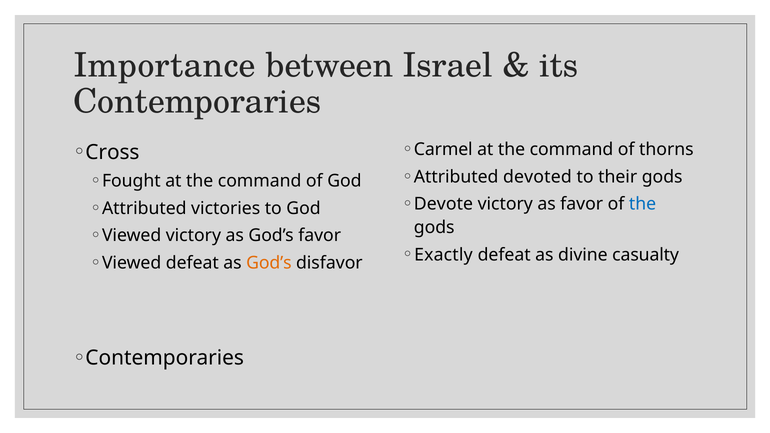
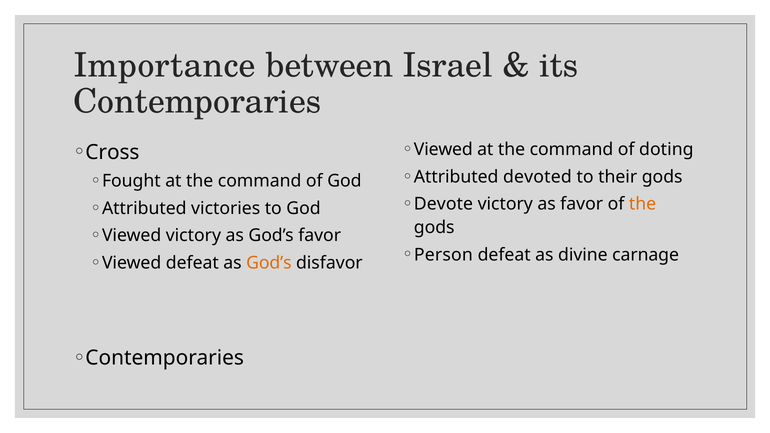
Carmel: Carmel -> Viewed (443, 150)
thorns: thorns -> doting (666, 150)
the colour: blue -> orange (643, 204)
Exactly: Exactly -> Person (443, 255)
casualty: casualty -> carnage (646, 255)
